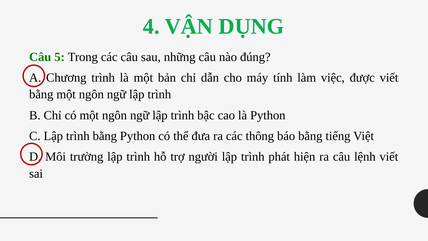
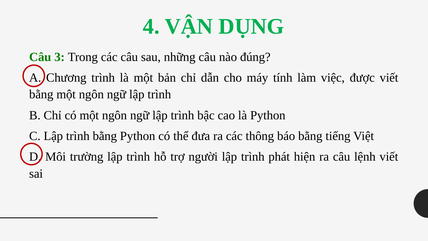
5: 5 -> 3 (60, 57)
